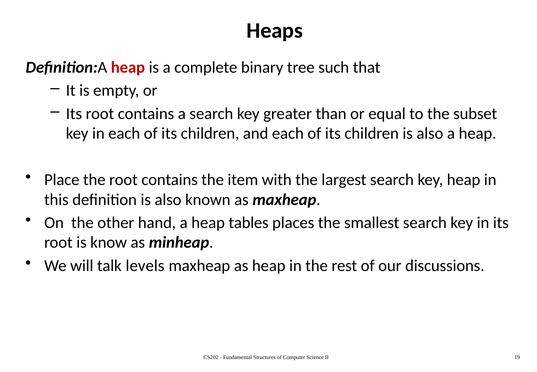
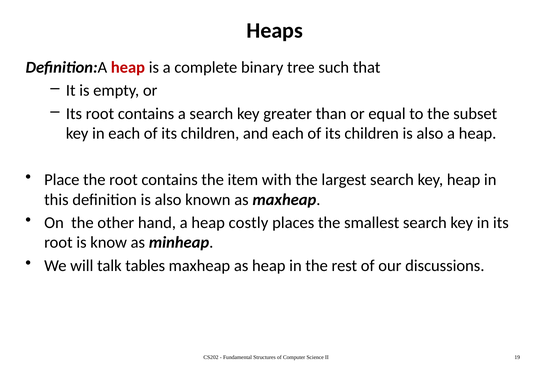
tables: tables -> costly (248, 223)
levels: levels -> tables (145, 265)
